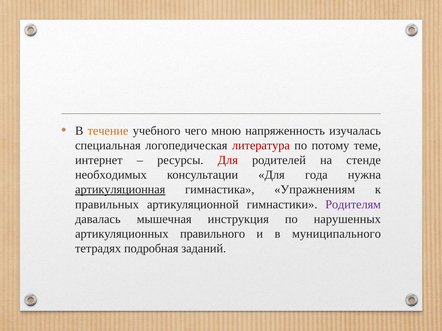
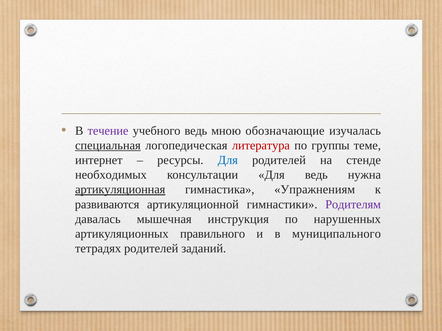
течение colour: orange -> purple (108, 131)
учебного чего: чего -> ведь (196, 131)
напряженность: напряженность -> обозначающие (285, 131)
специальная underline: none -> present (108, 146)
потому: потому -> группы (330, 146)
Для colour: red -> blue (228, 160)
Для года: года -> ведь (316, 175)
правильных: правильных -> развиваются (107, 205)
тетрадях подробная: подробная -> родителей (151, 249)
